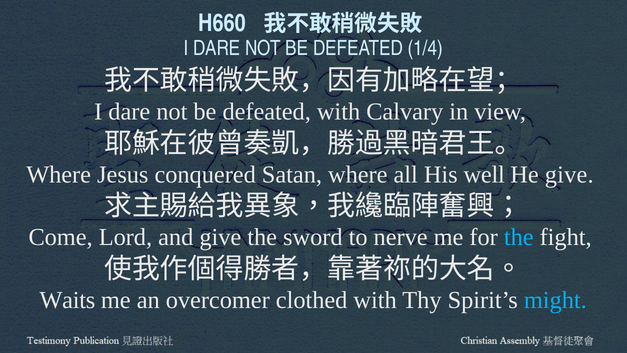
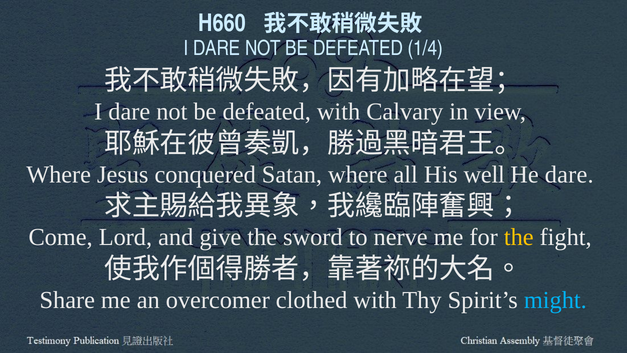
He give: give -> dare (569, 174)
the colour: light blue -> yellow (519, 237)
Waits: Waits -> Share (67, 300)
